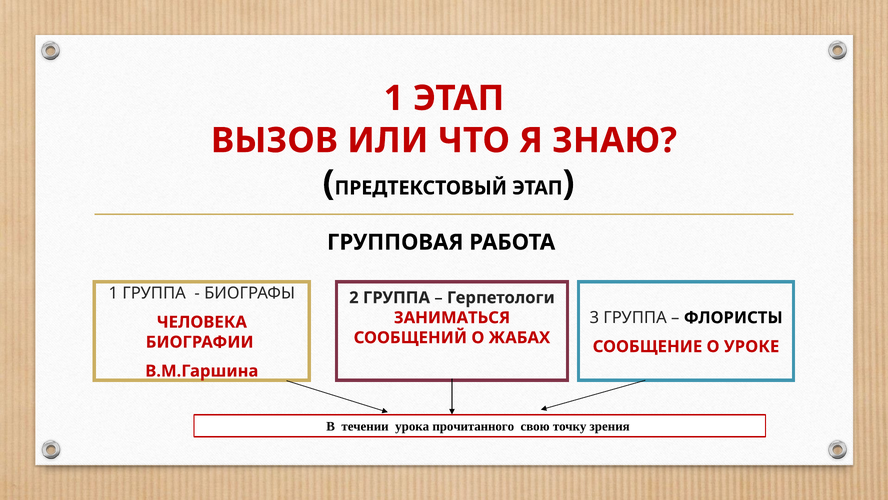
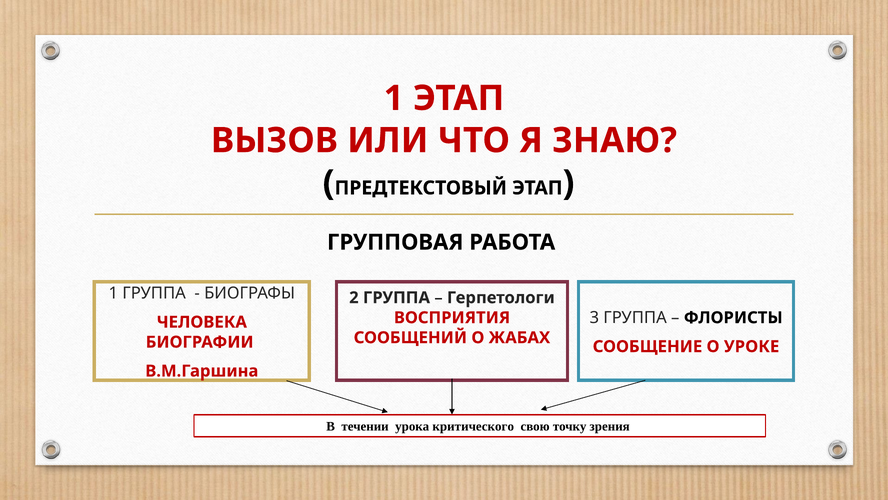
ЗАНИМАТЬСЯ: ЗАНИМАТЬСЯ -> ВОСПРИЯТИЯ (452, 317)
прочитанного: прочитанного -> критического (473, 426)
